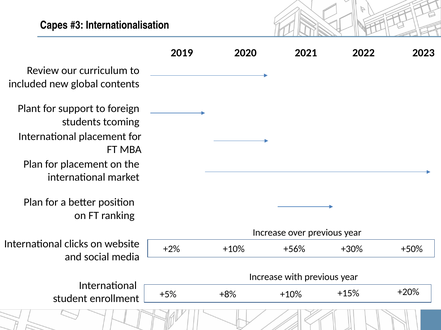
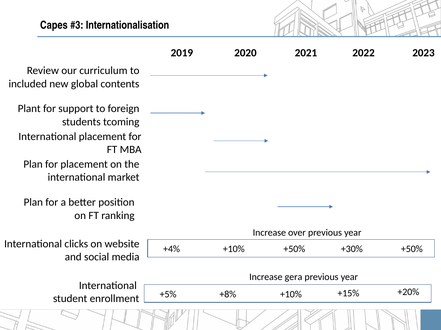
+2%: +2% -> +4% (172, 250)
+10% +56%: +56% -> +50% (294, 250)
with: with -> gera (293, 278)
